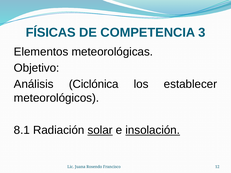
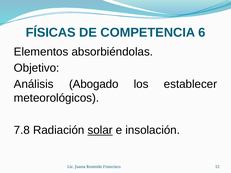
3: 3 -> 6 (202, 33)
meteorológicas: meteorológicas -> absorbiéndolas (112, 52)
Ciclónica: Ciclónica -> Abogado (94, 84)
8.1: 8.1 -> 7.8 (22, 130)
insolación underline: present -> none (153, 130)
